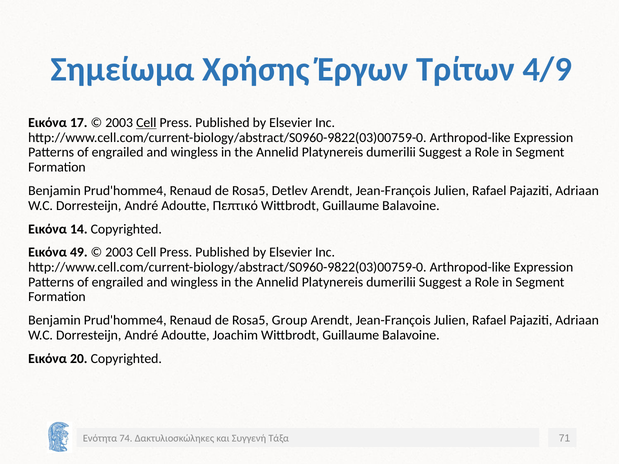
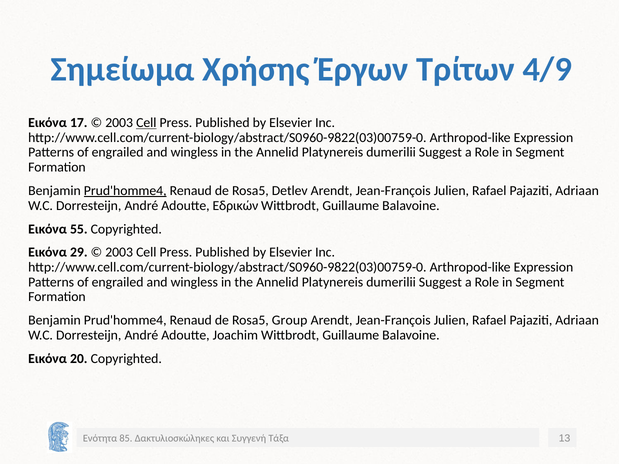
Prud'homme4 underline: none -> present (125, 191)
Πεπτικό: Πεπτικό -> Εδρικών (235, 206)
14: 14 -> 55 (79, 229)
49: 49 -> 29 (79, 253)
74: 74 -> 85 (126, 438)
71: 71 -> 13 (565, 438)
